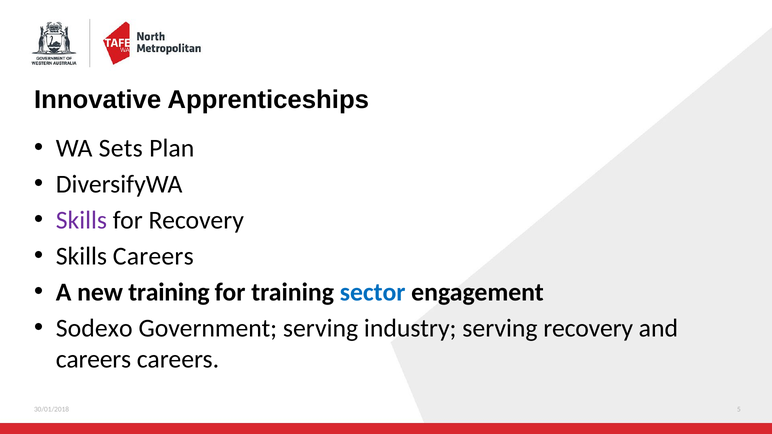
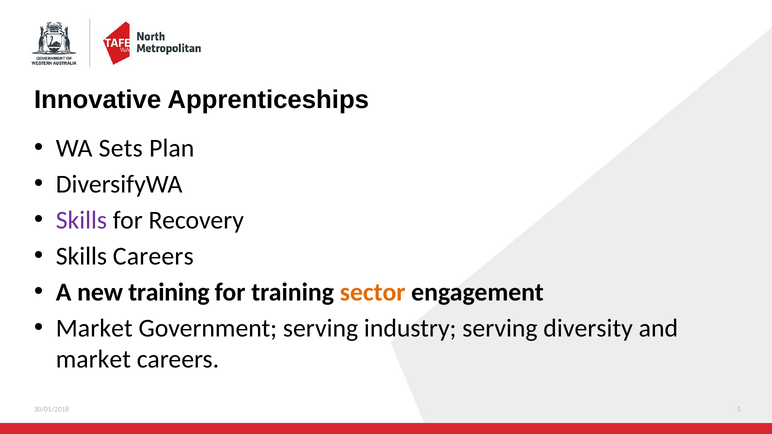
sector colour: blue -> orange (373, 292)
Sodexo: Sodexo -> Market (94, 328)
serving recovery: recovery -> diversity (588, 328)
careers: careers -> market (93, 359)
